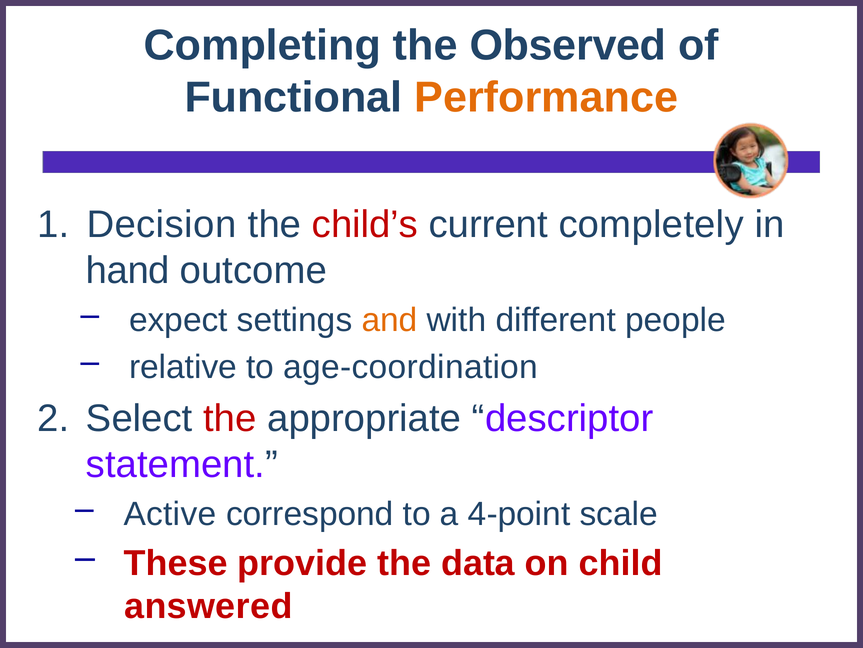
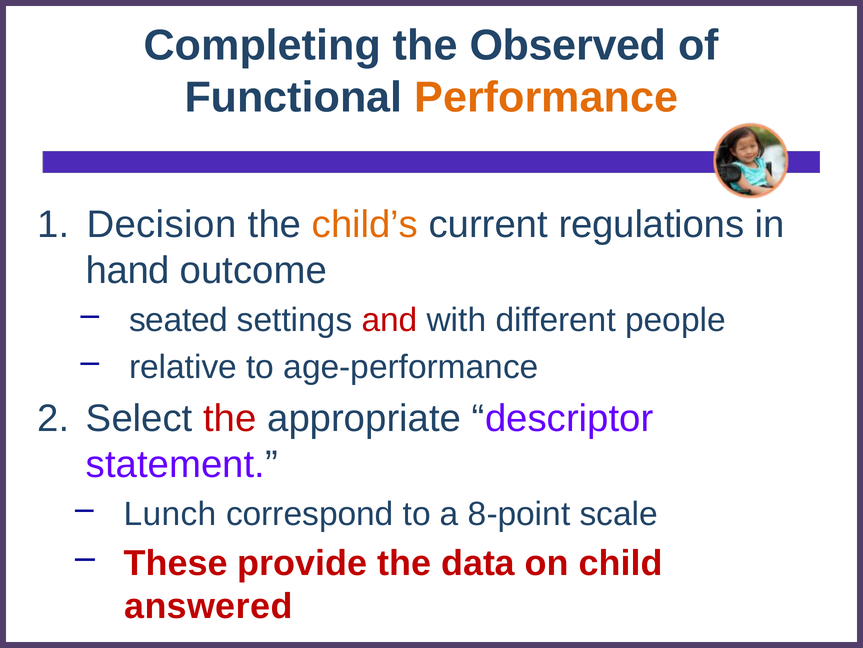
child’s colour: red -> orange (365, 224)
completely: completely -> regulations (651, 224)
expect: expect -> seated (179, 320)
and colour: orange -> red (390, 320)
age-coordination: age-coordination -> age-performance (411, 367)
Active: Active -> Lunch (170, 514)
4-point: 4-point -> 8-point (519, 514)
